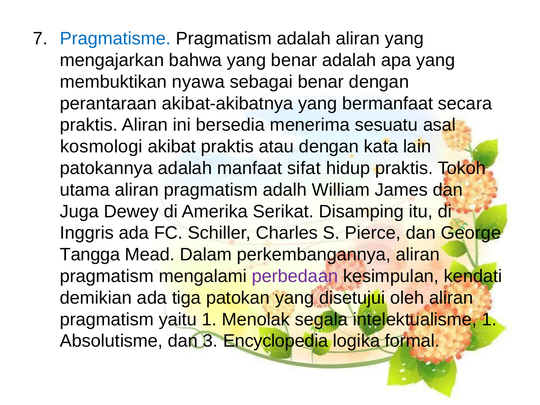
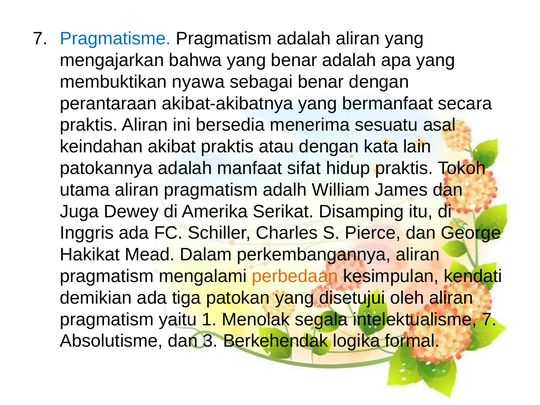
kosmologi: kosmologi -> keindahan (101, 147)
Tangga: Tangga -> Hakikat (90, 255)
perbedaan colour: purple -> orange (295, 276)
intelektualisme 1: 1 -> 7 (489, 319)
Encyclopedia: Encyclopedia -> Berkehendak (276, 341)
